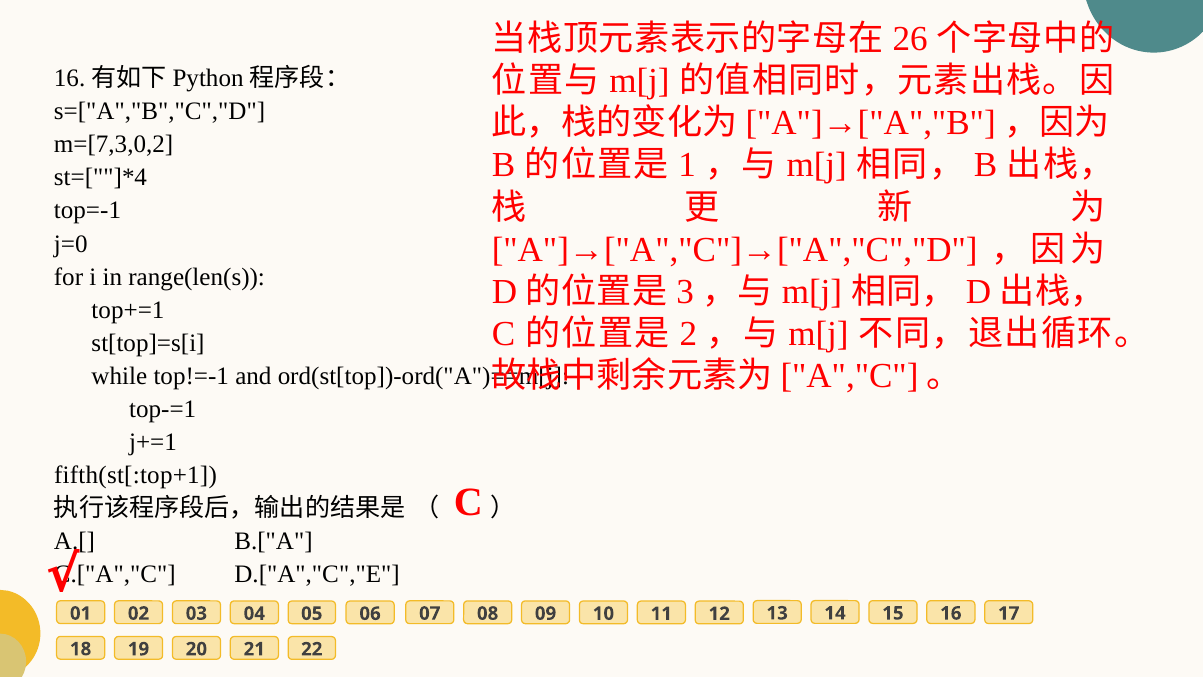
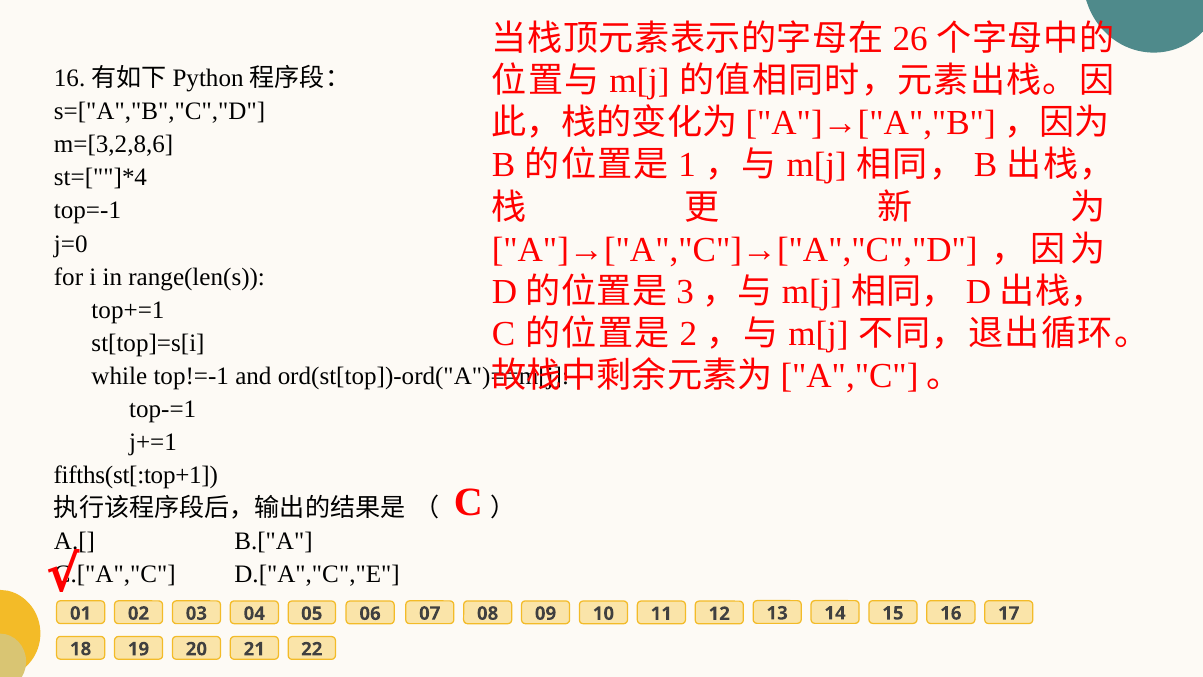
m=[7,3,0,2: m=[7,3,0,2 -> m=[3,2,8,6 (114, 144)
fifth(st[:top+1: fifth(st[:top+1 -> fifths(st[:top+1 (136, 475)
